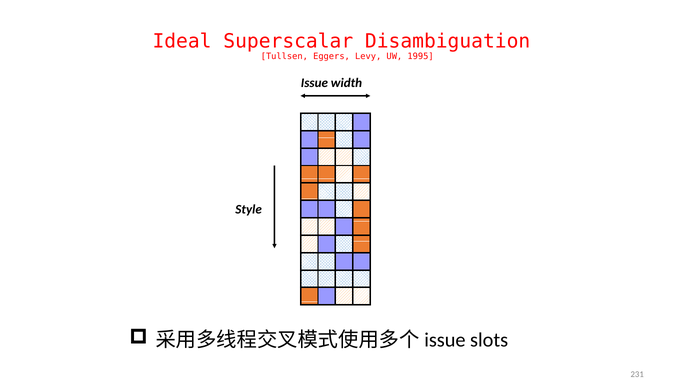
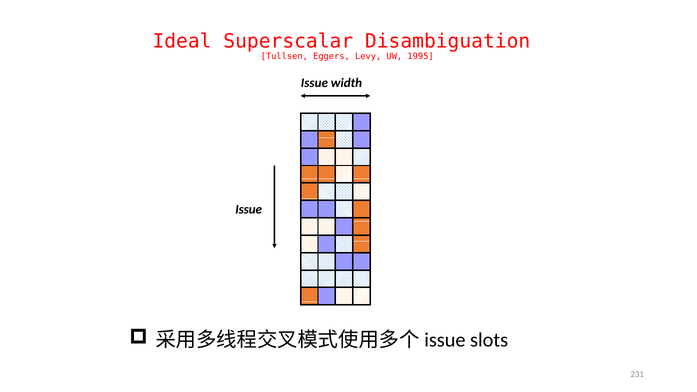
Style: Style -> Issue (249, 209)
